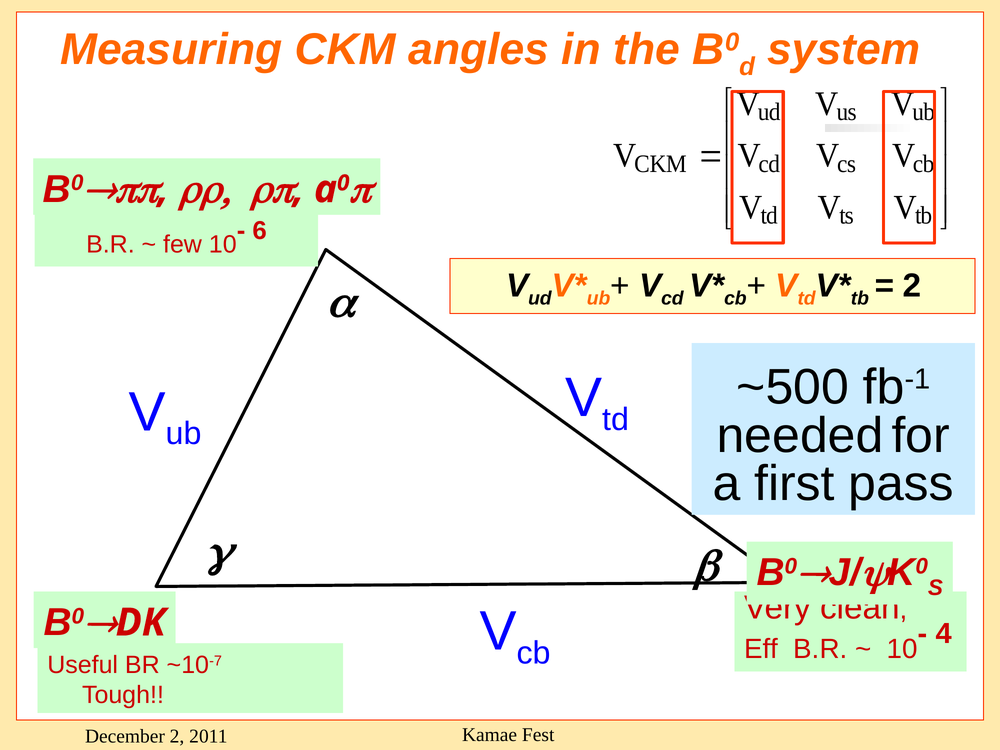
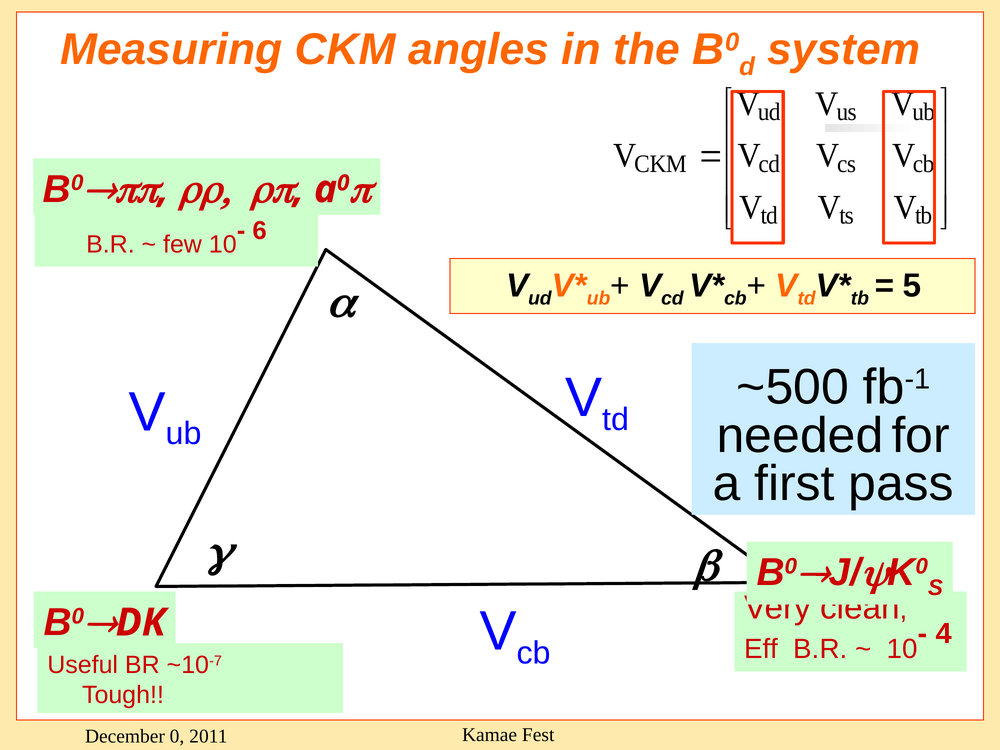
2: 2 -> 5 (912, 286)
December 2: 2 -> 0 (177, 736)
